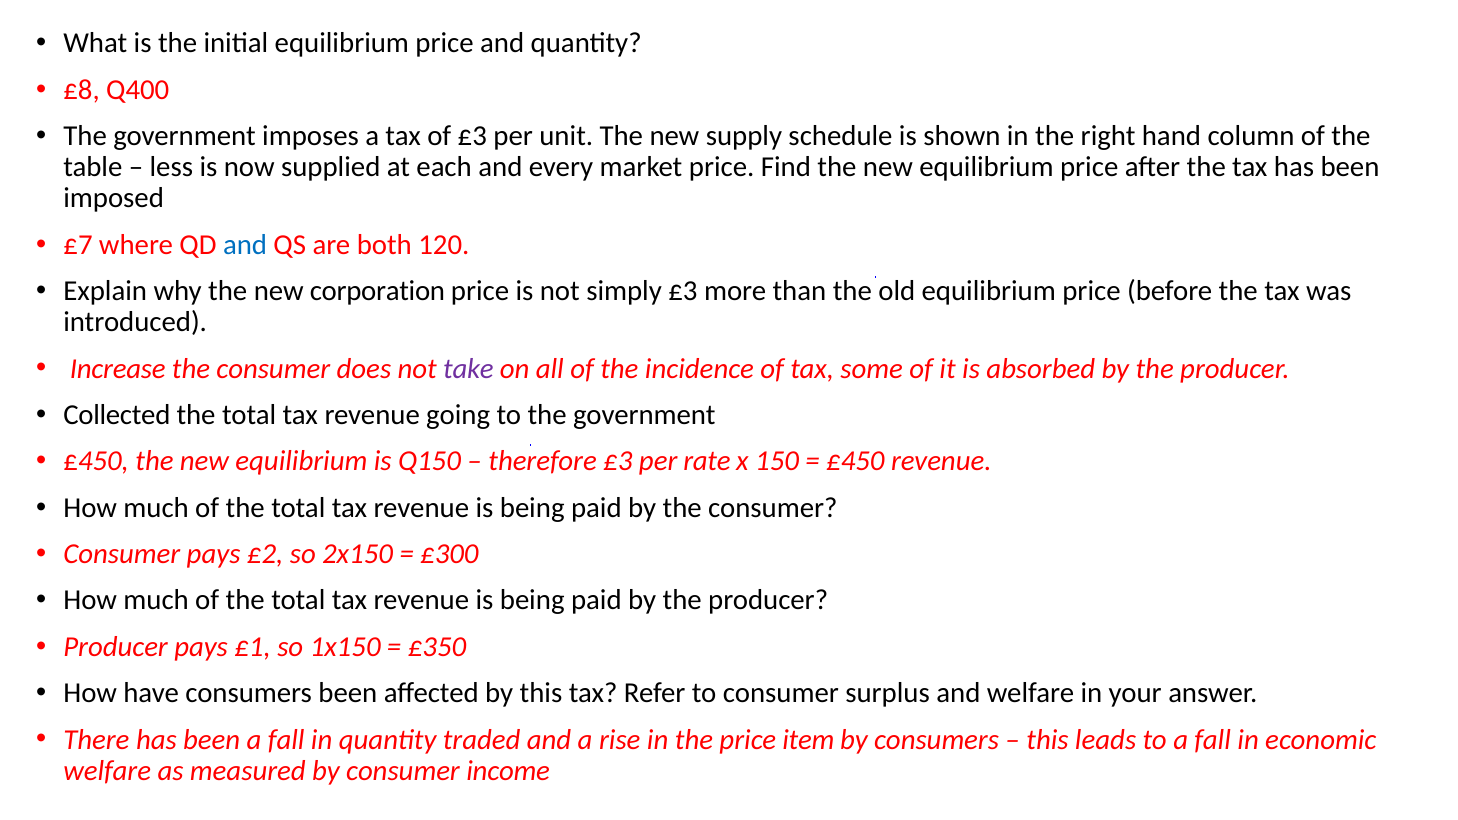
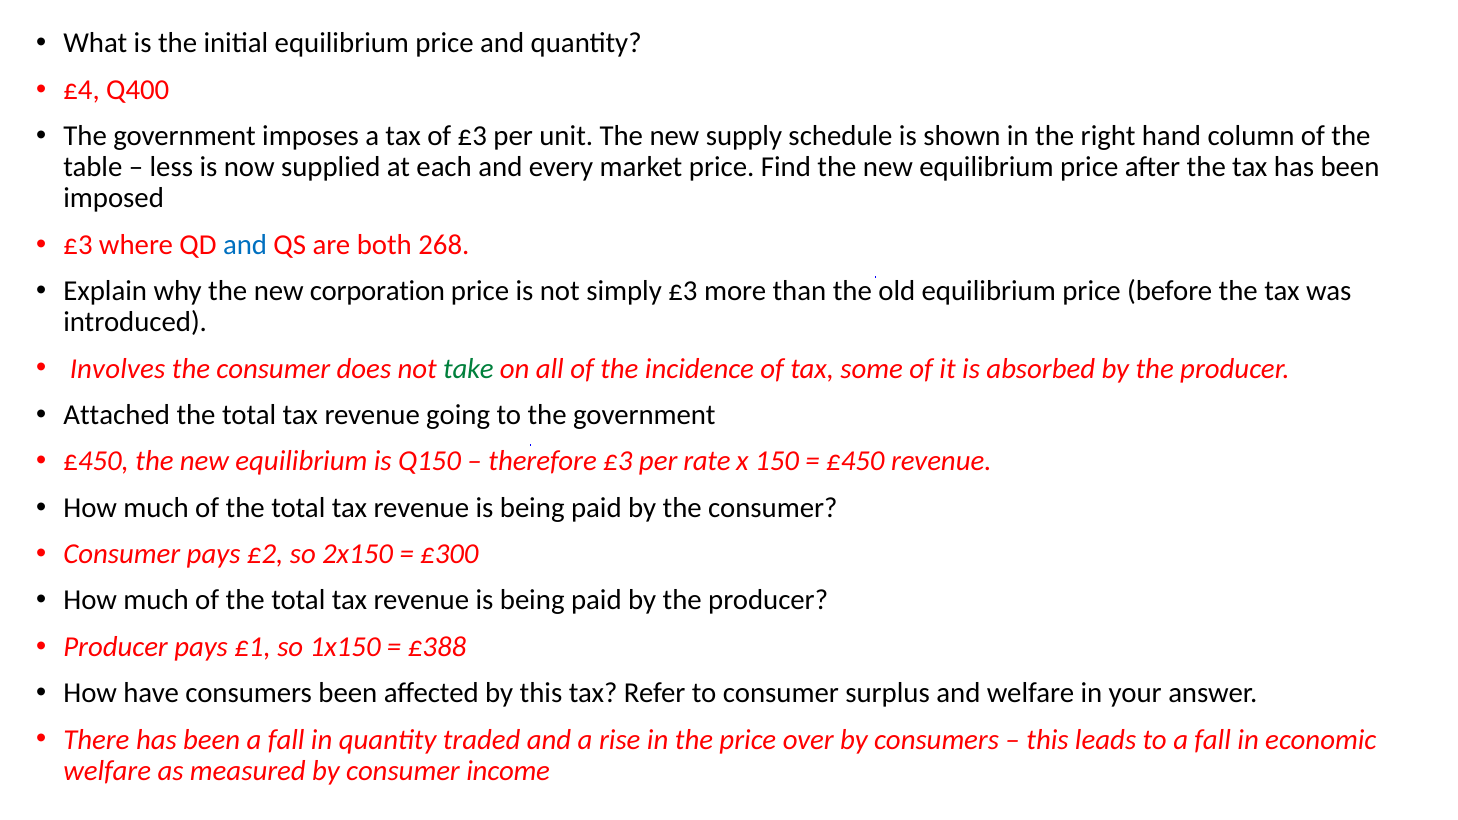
£8: £8 -> £4 (82, 90)
£7: £7 -> £3 (78, 245)
120: 120 -> 268 (444, 245)
Increase: Increase -> Involves (118, 369)
take colour: purple -> green (468, 369)
Collected: Collected -> Attached (117, 415)
£350: £350 -> £388 (437, 647)
item: item -> over (808, 740)
